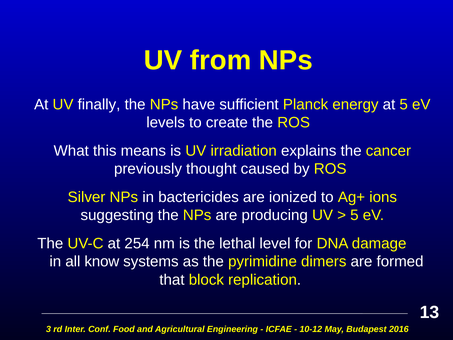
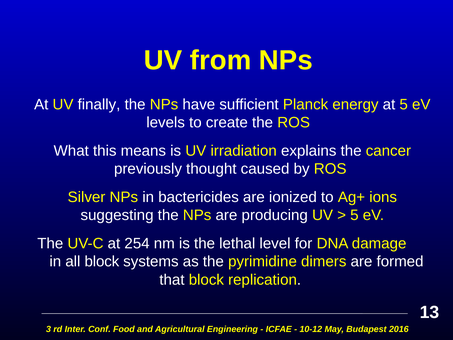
all know: know -> block (102, 261)
